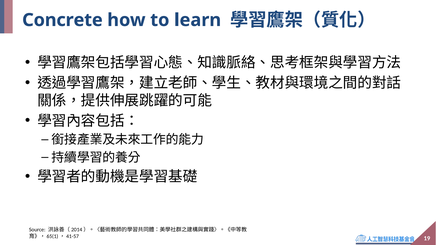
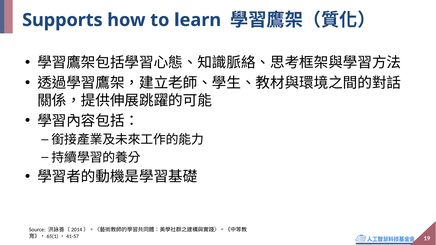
Concrete: Concrete -> Supports (62, 20)
